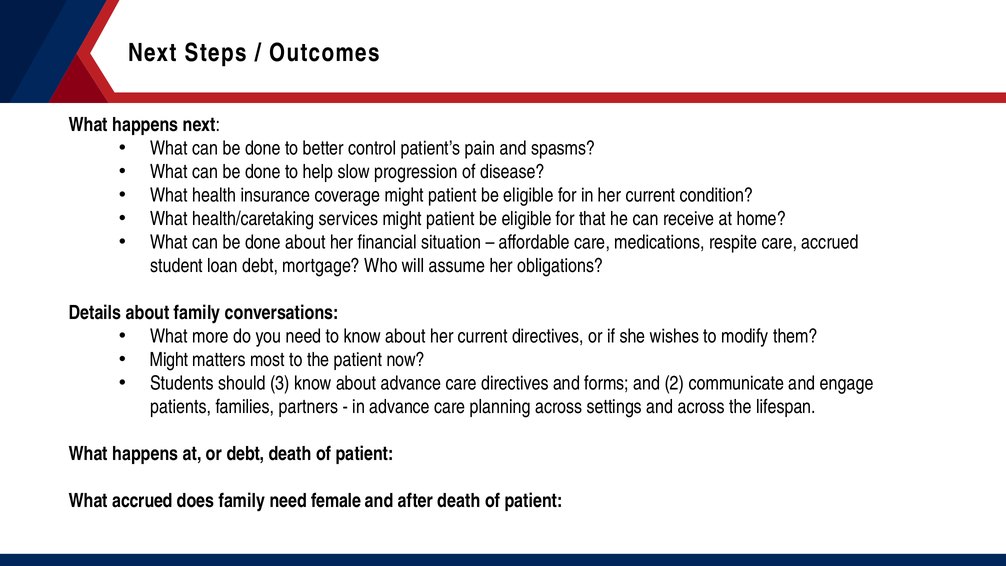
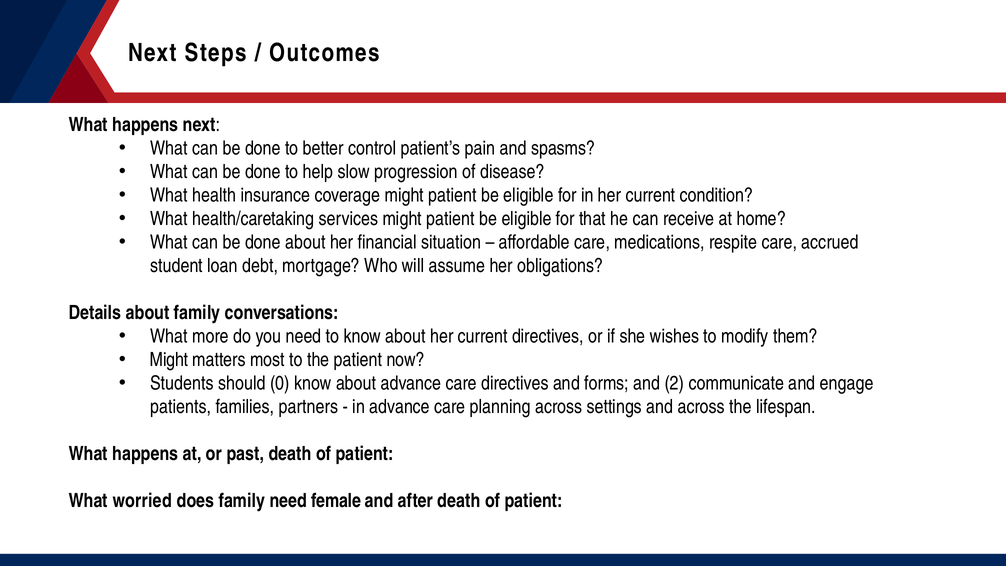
3: 3 -> 0 (280, 383)
or debt: debt -> past (245, 454)
What accrued: accrued -> worried (142, 501)
